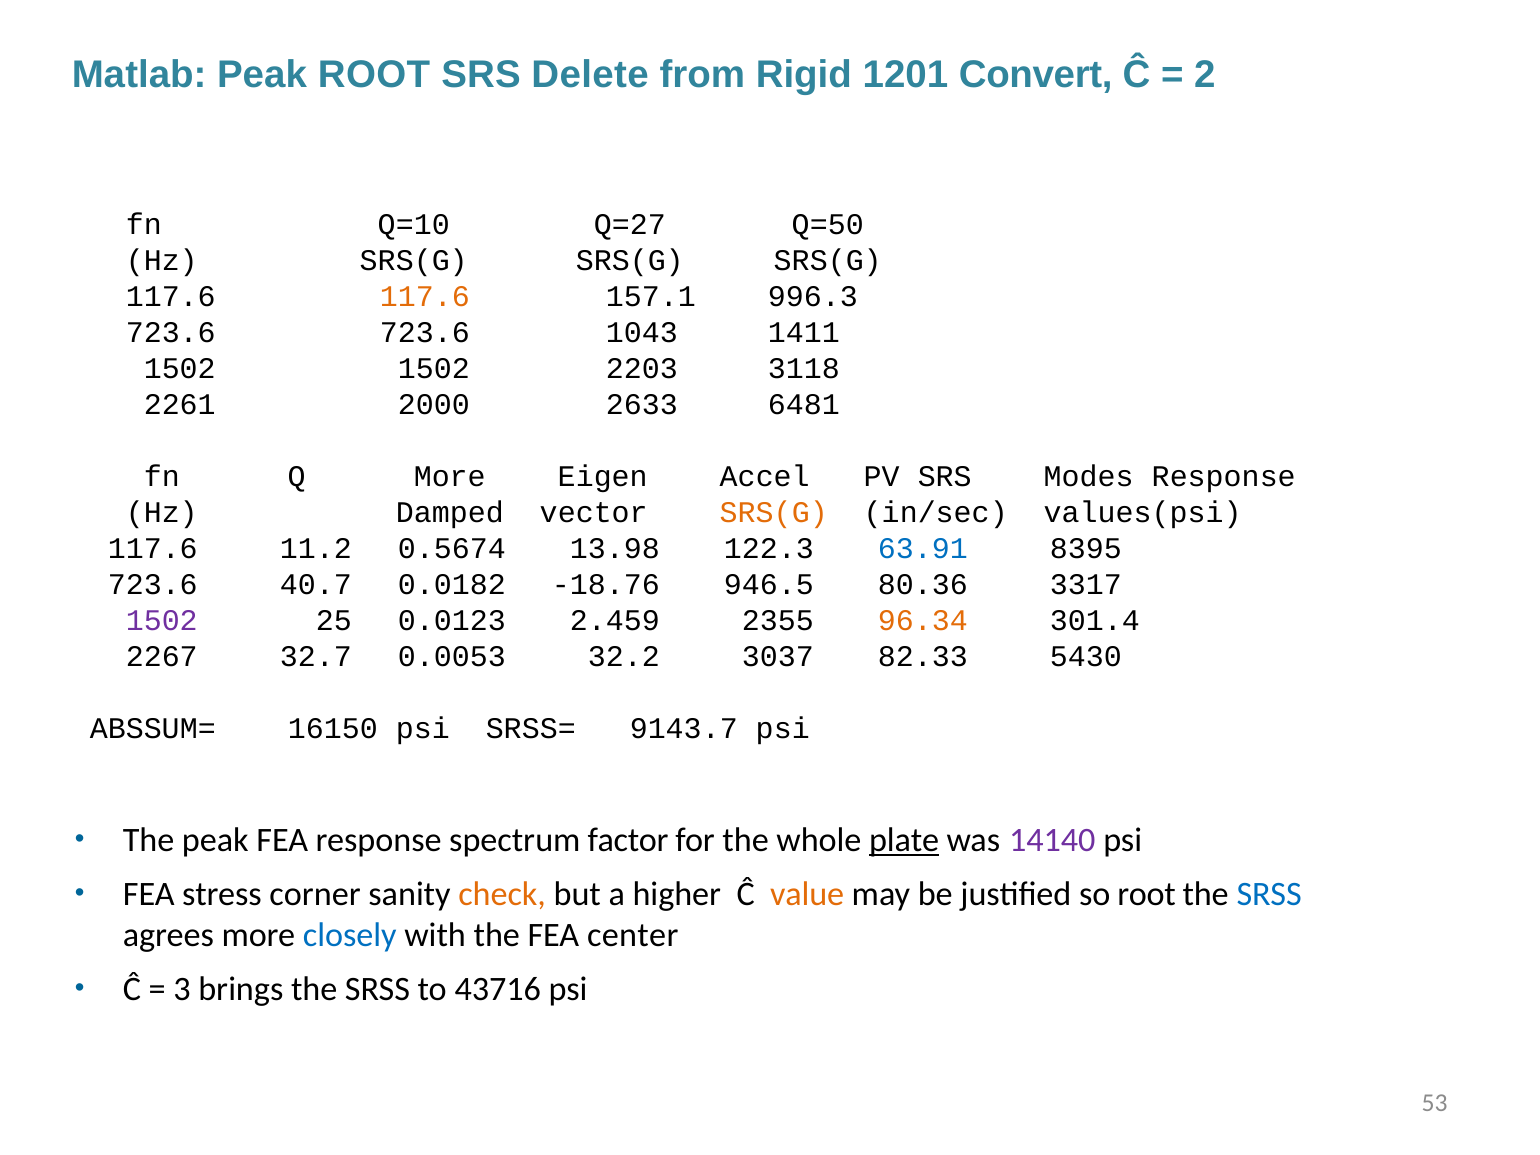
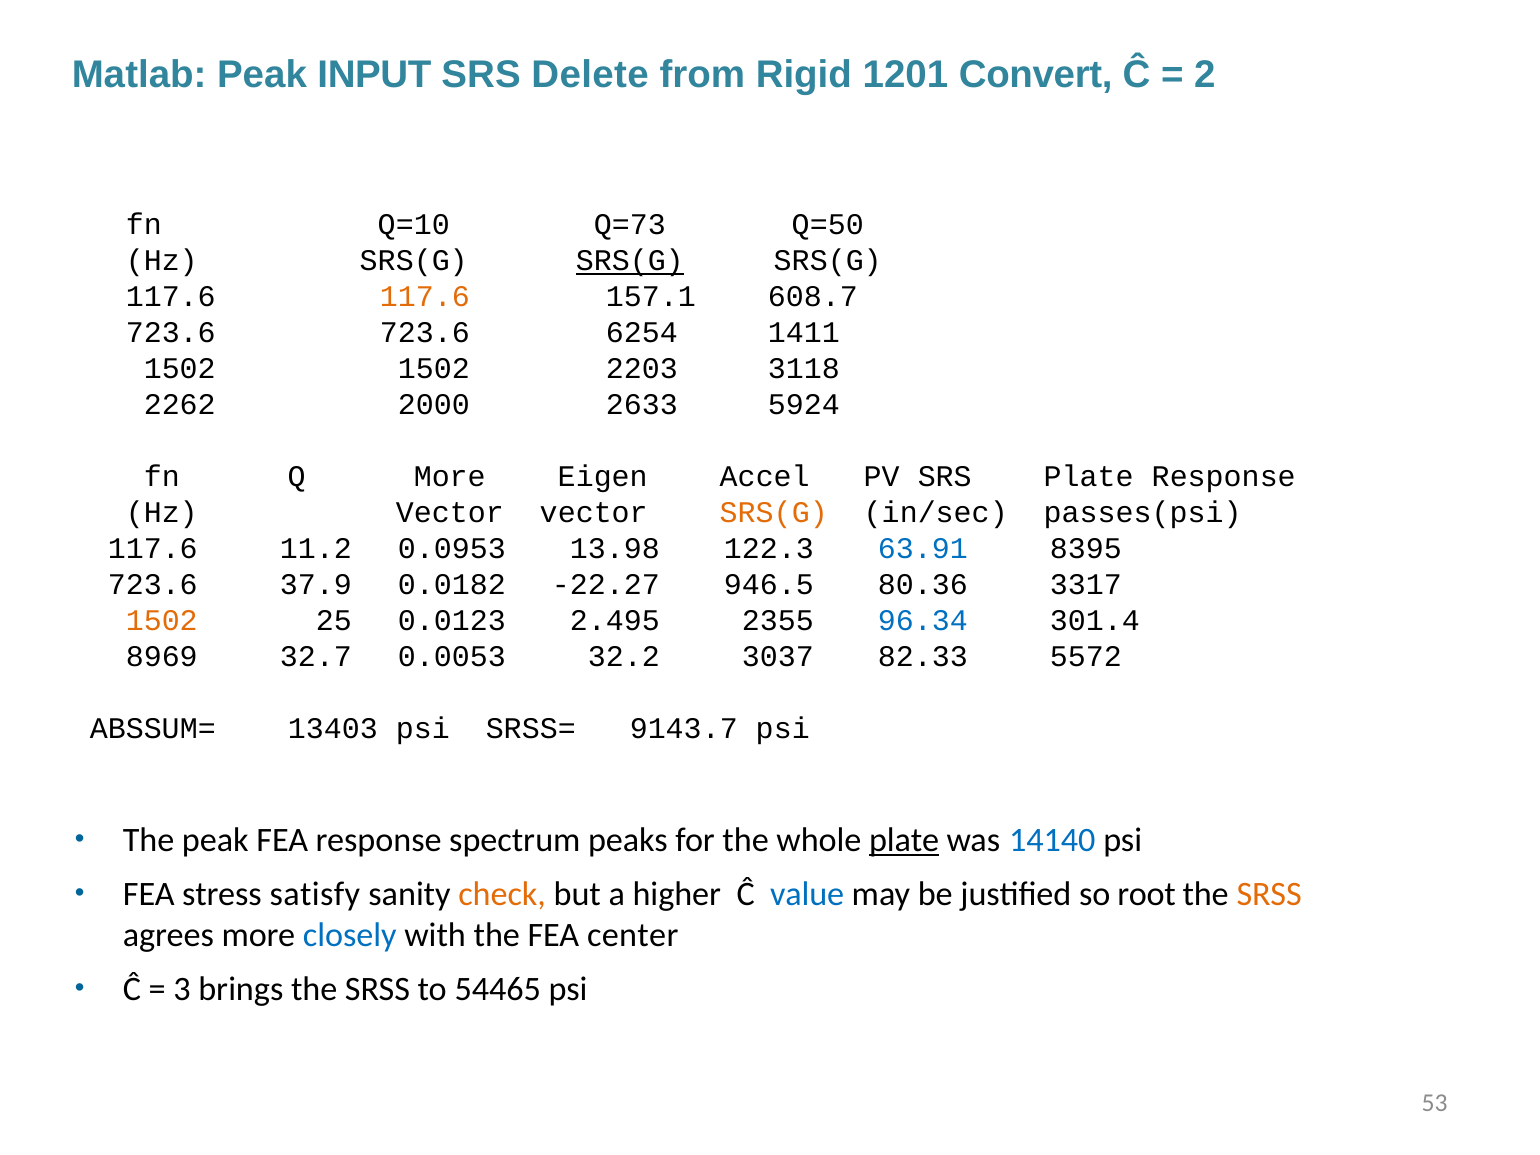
Peak ROOT: ROOT -> INPUT (374, 75)
Q=27: Q=27 -> Q=73 (630, 225)
SRS(G underline: none -> present (630, 261)
996.3: 996.3 -> 608.7 (813, 297)
1043: 1043 -> 6254 (642, 333)
2261: 2261 -> 2262 (180, 405)
6481: 6481 -> 5924 (804, 405)
SRS Modes: Modes -> Plate (1089, 477)
Hz Damped: Damped -> Vector (450, 513)
values(psi: values(psi -> passes(psi (1143, 513)
0.5674: 0.5674 -> 0.0953 (452, 548)
40.7: 40.7 -> 37.9 (316, 584)
-18.76: -18.76 -> -22.27 (606, 584)
1502 colour: purple -> orange (162, 620)
2.459: 2.459 -> 2.495 (615, 620)
96.34 colour: orange -> blue (923, 620)
2267: 2267 -> 8969 (162, 656)
5430: 5430 -> 5572 (1086, 656)
16150: 16150 -> 13403 (333, 728)
factor: factor -> peaks (628, 841)
14140 colour: purple -> blue (1052, 841)
corner: corner -> satisfy (315, 894)
value colour: orange -> blue (807, 894)
SRSS colour: blue -> orange (1269, 894)
43716: 43716 -> 54465 (498, 989)
